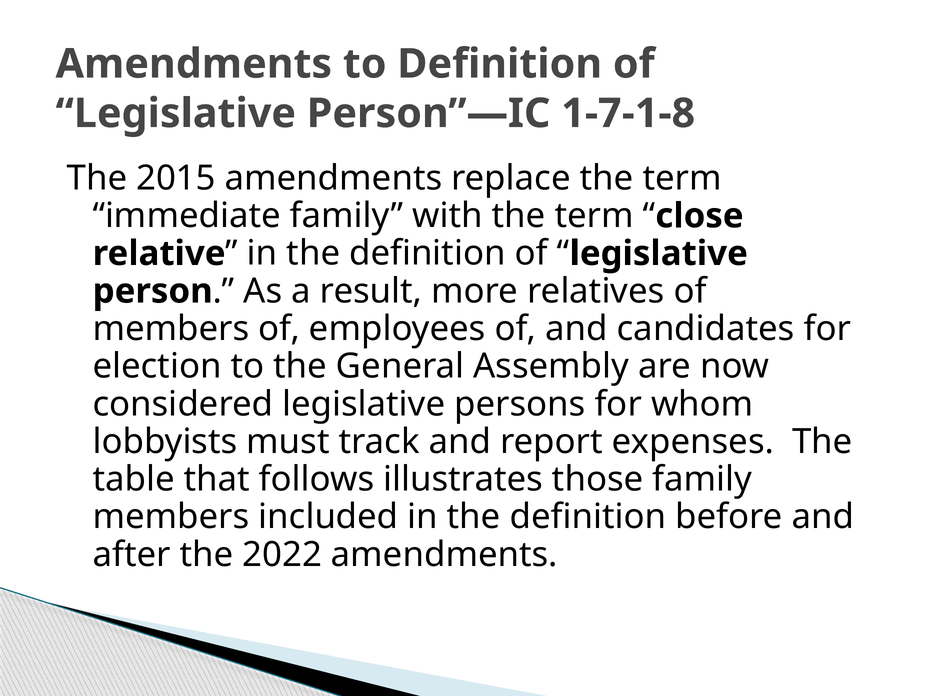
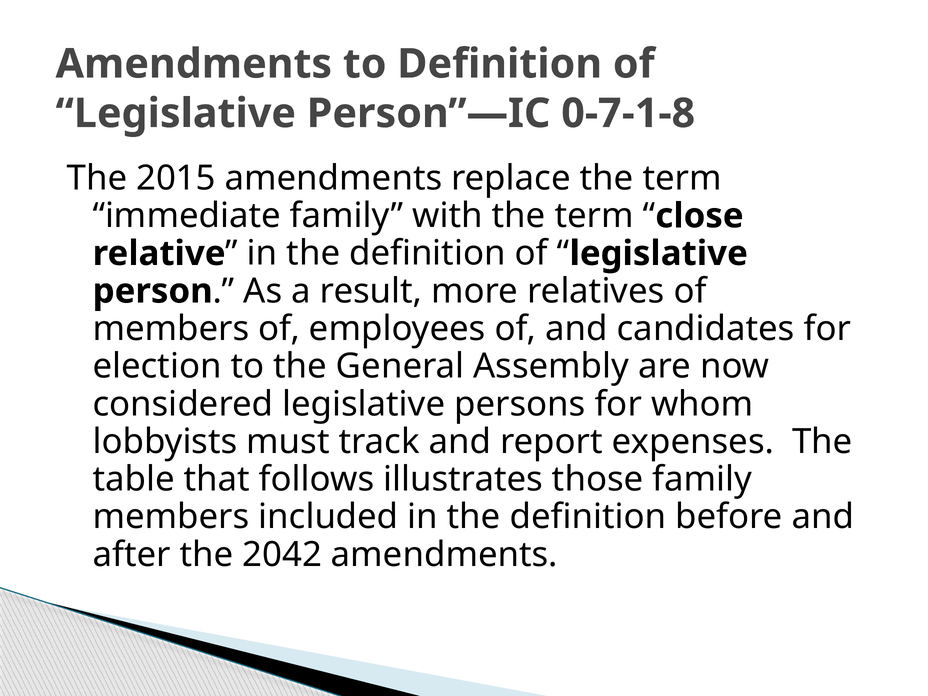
1-7-1-8: 1-7-1-8 -> 0-7-1-8 (628, 113)
2022: 2022 -> 2042 (282, 555)
